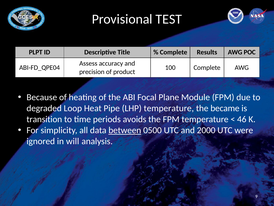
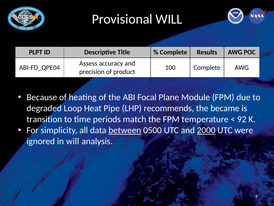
Provisional TEST: TEST -> WILL (169, 19)
LHP temperature: temperature -> recommends (169, 108)
avoids: avoids -> match (135, 119)
46: 46 -> 92 (242, 119)
2000 underline: none -> present (206, 130)
